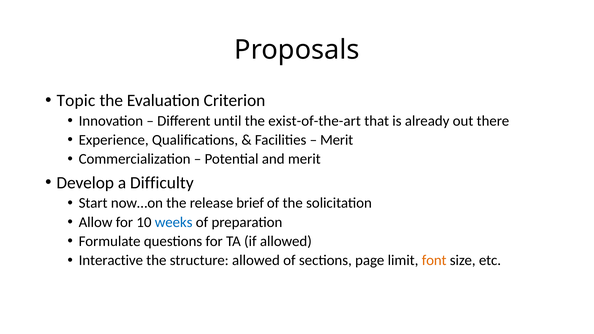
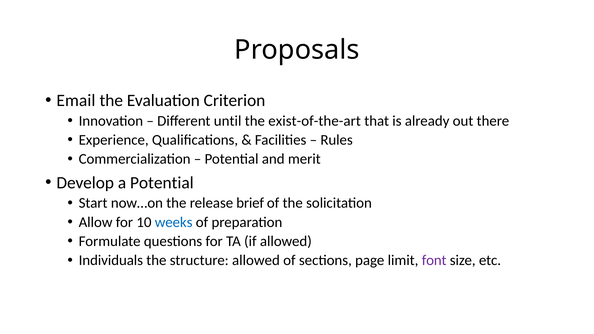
Topic: Topic -> Email (76, 100)
Merit: Merit -> Rules (337, 140)
a Difficulty: Difficulty -> Potential (162, 183)
Interactive: Interactive -> Individuals (111, 261)
font colour: orange -> purple (434, 261)
